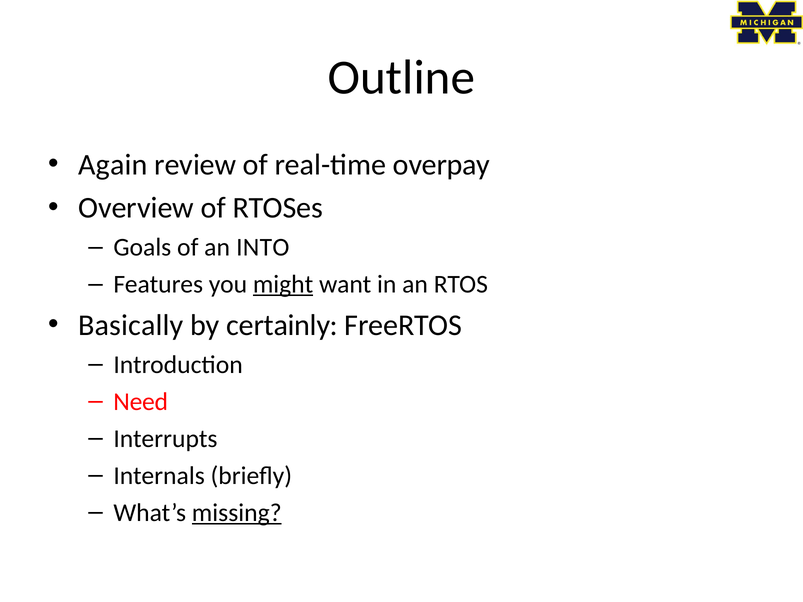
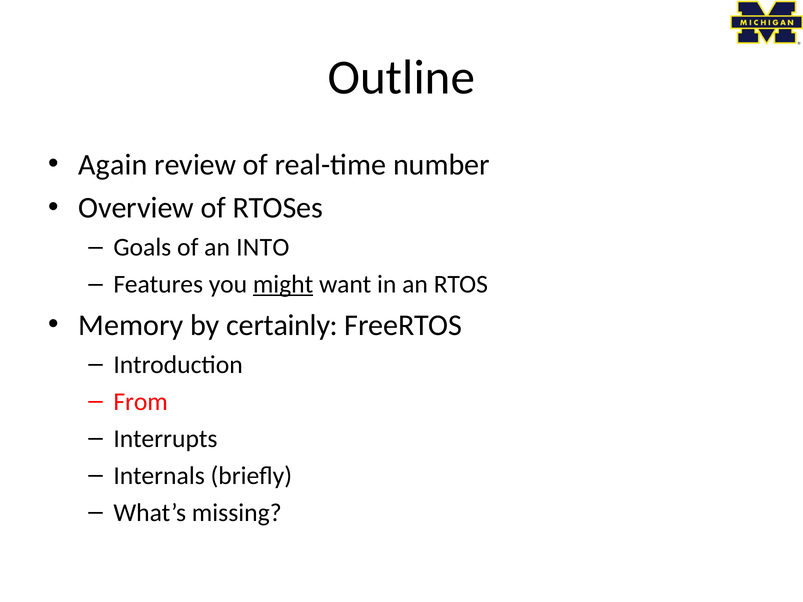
overpay: overpay -> number (441, 165)
Basically: Basically -> Memory (131, 325)
Need: Need -> From (141, 402)
missing underline: present -> none (237, 513)
